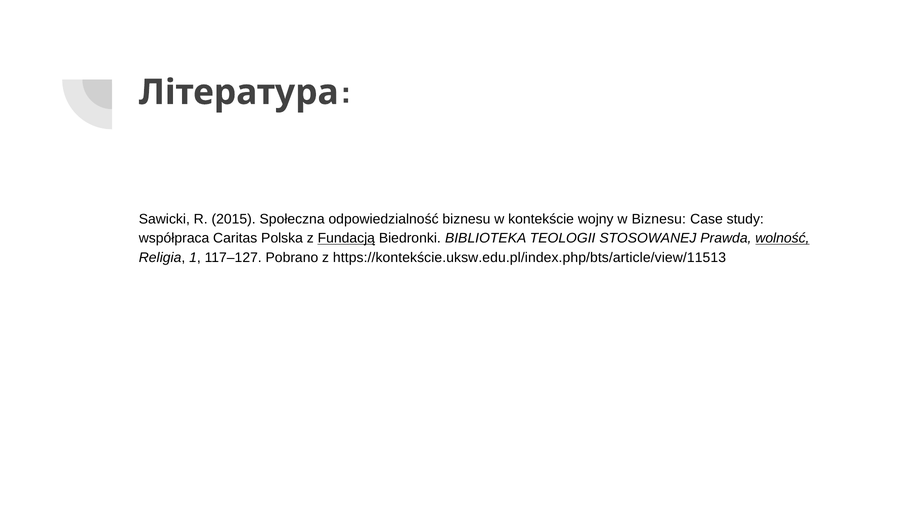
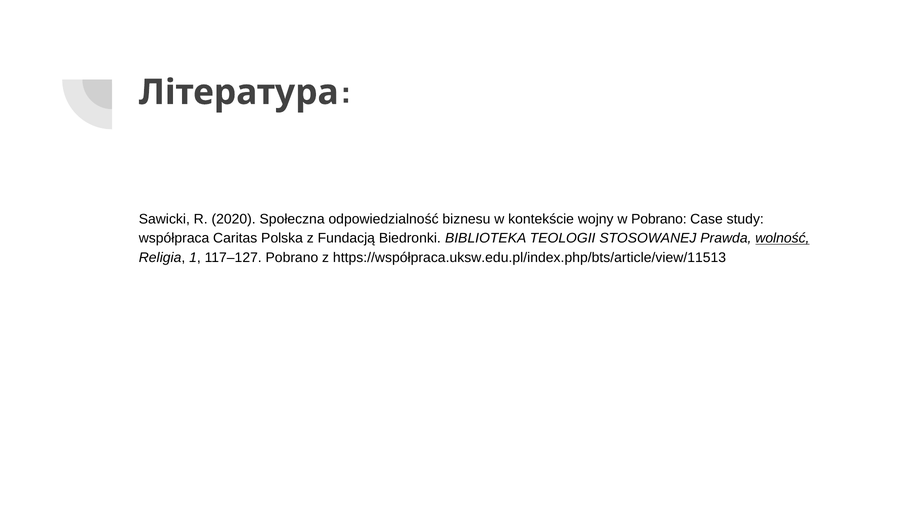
2015: 2015 -> 2020 (234, 219)
w Biznesu: Biznesu -> Pobrano (659, 219)
Fundacją underline: present -> none (346, 238)
https://kontekście.uksw.edu.pl/index.php/bts/article/view/11513: https://kontekście.uksw.edu.pl/index.php/bts/article/view/11513 -> https://współpraca.uksw.edu.pl/index.php/bts/article/view/11513 (530, 257)
